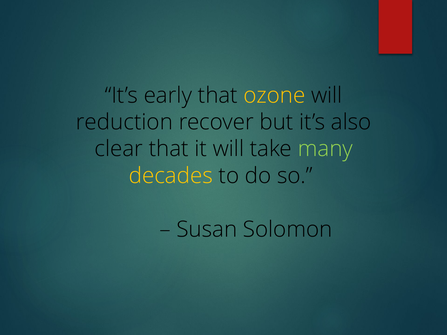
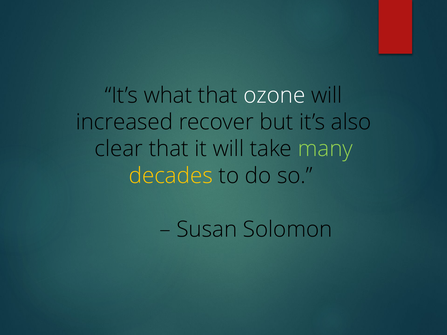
early: early -> what (168, 95)
ozone colour: yellow -> white (274, 95)
reduction: reduction -> increased (124, 122)
